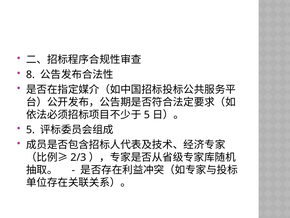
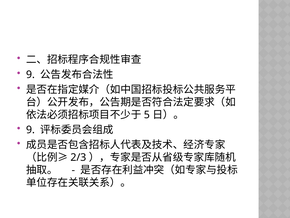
8: 8 -> 9 (30, 74)
5: 5 -> 9 (30, 130)
